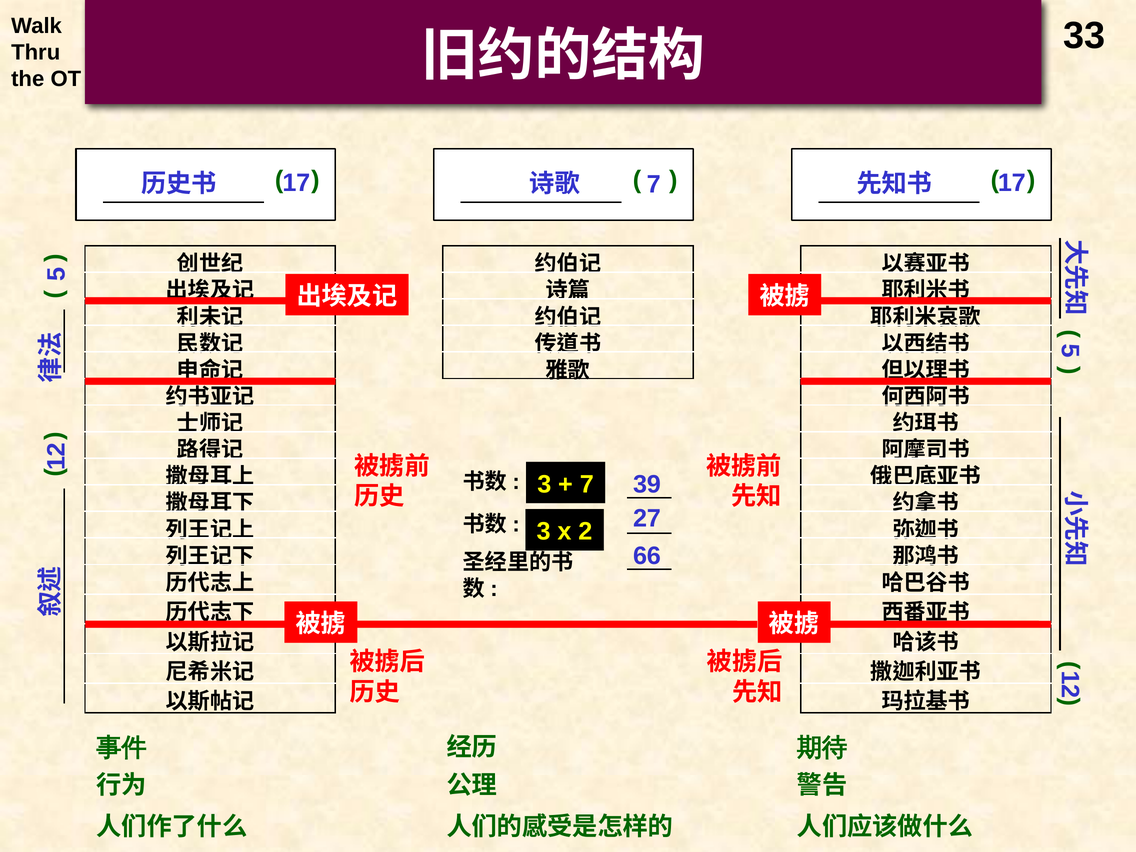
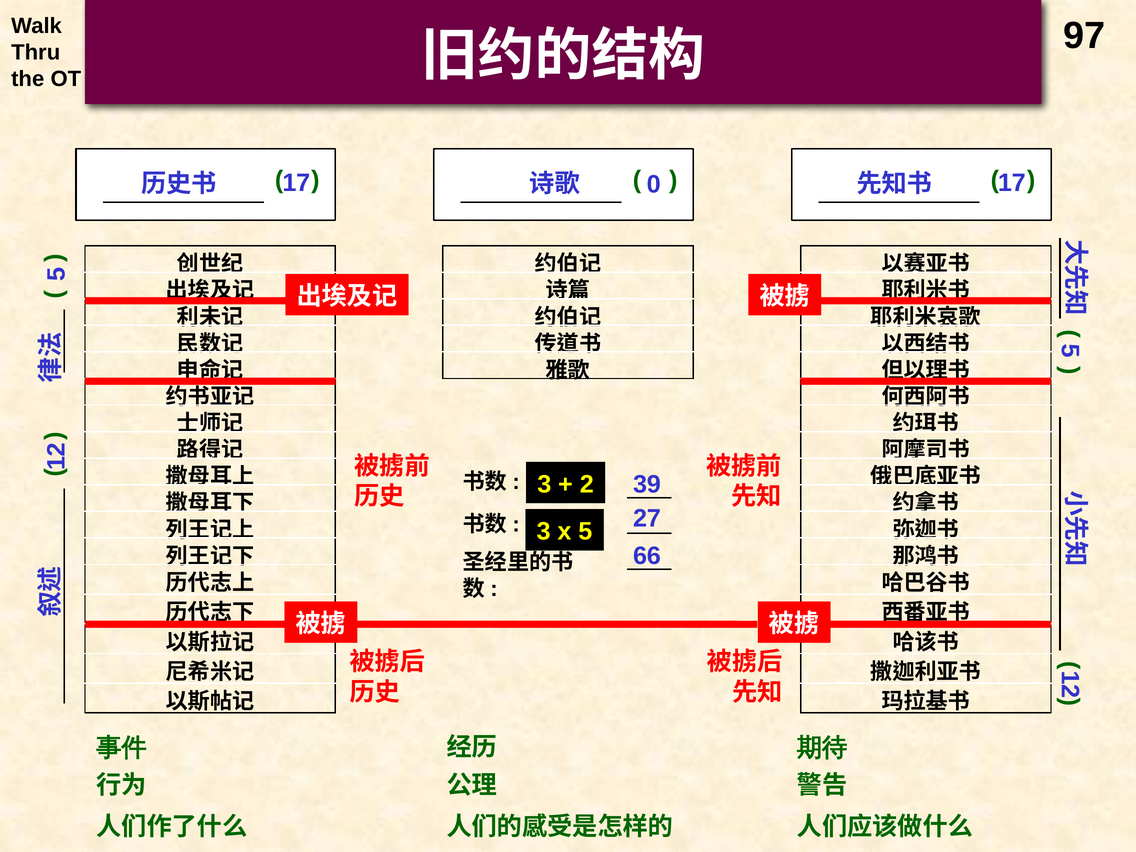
33: 33 -> 97 (1084, 36)
7: 7 -> 0 (654, 184)
7: 7 -> 2 (587, 484)
x 2: 2 -> 5 (585, 532)
